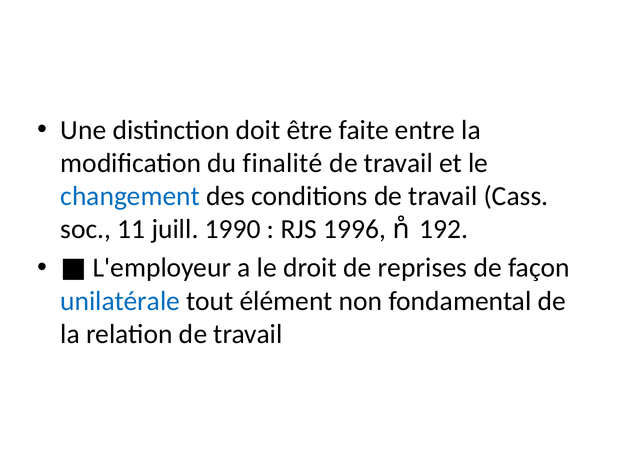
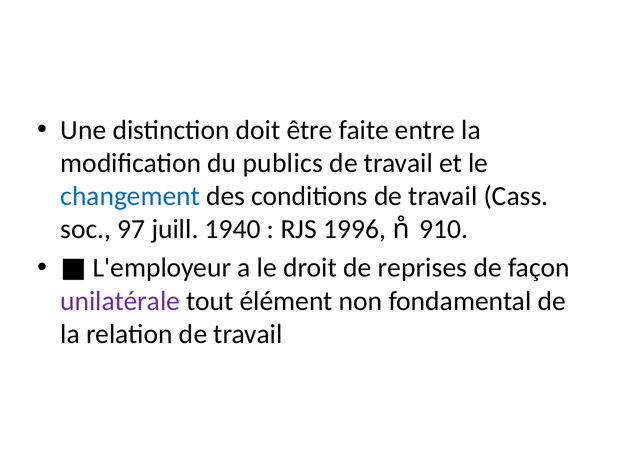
finalité: finalité -> publics (283, 163)
11: 11 -> 97 (131, 229)
1990: 1990 -> 1940 (233, 229)
192: 192 -> 910 (444, 229)
unilatérale colour: blue -> purple (120, 301)
